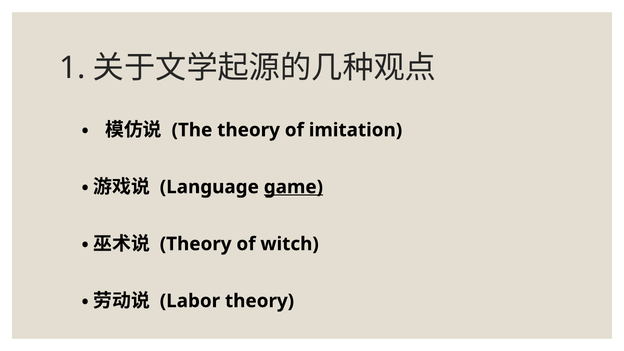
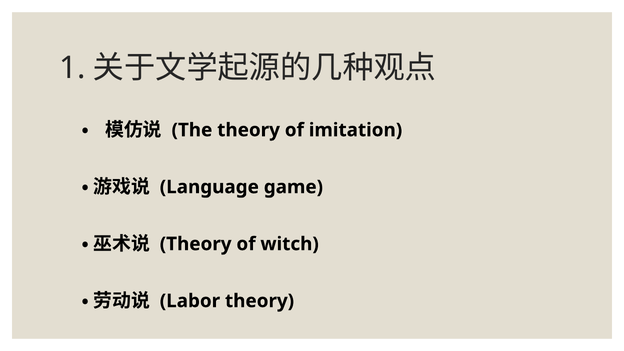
game underline: present -> none (293, 187)
